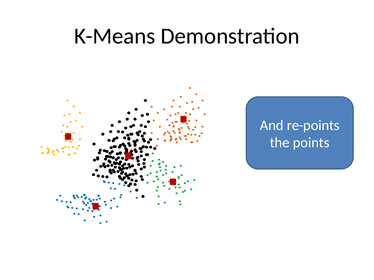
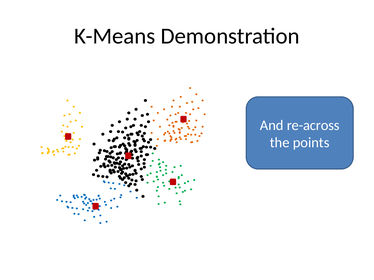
re-points: re-points -> re-across (313, 125)
